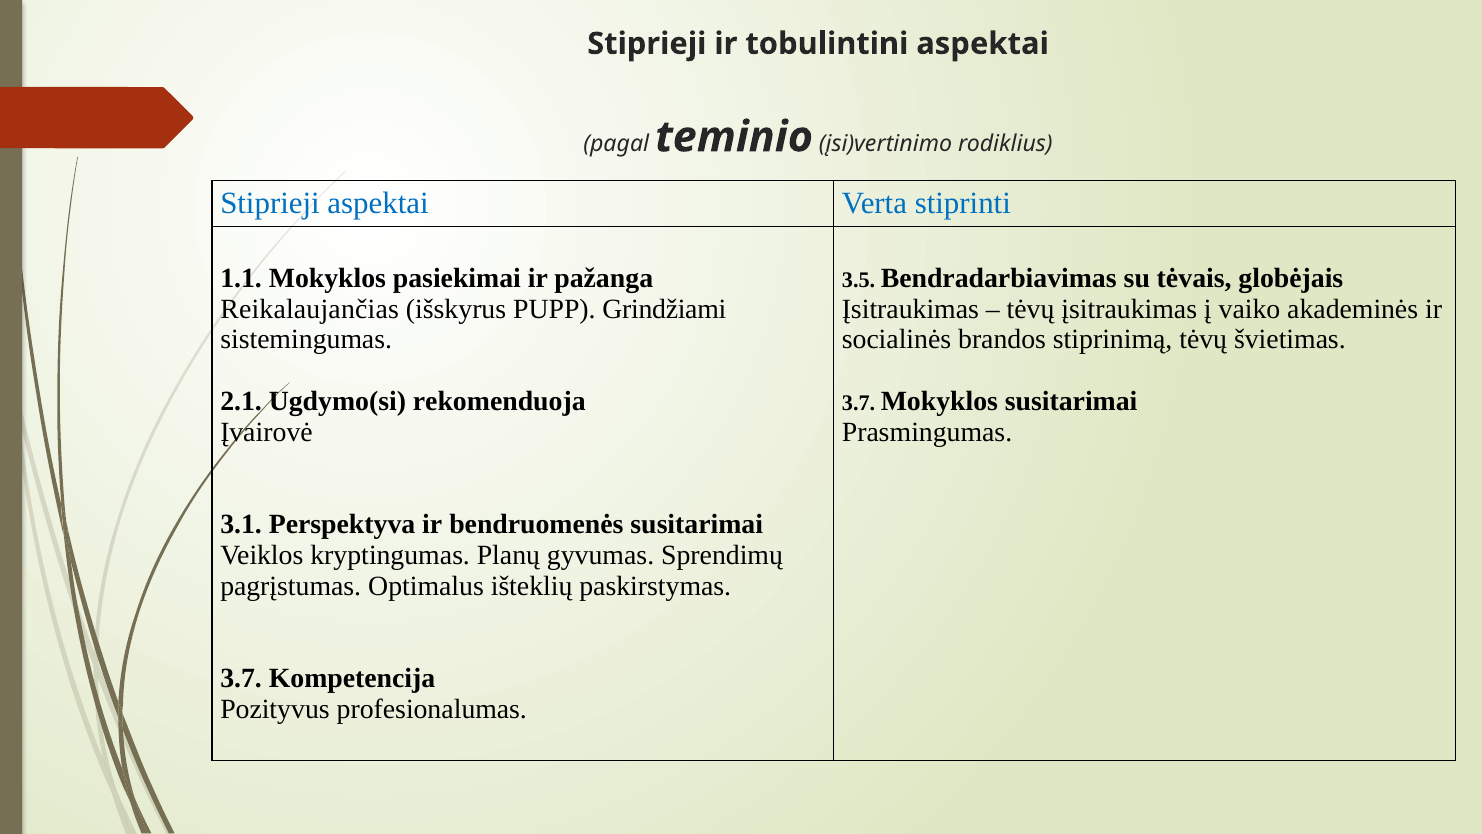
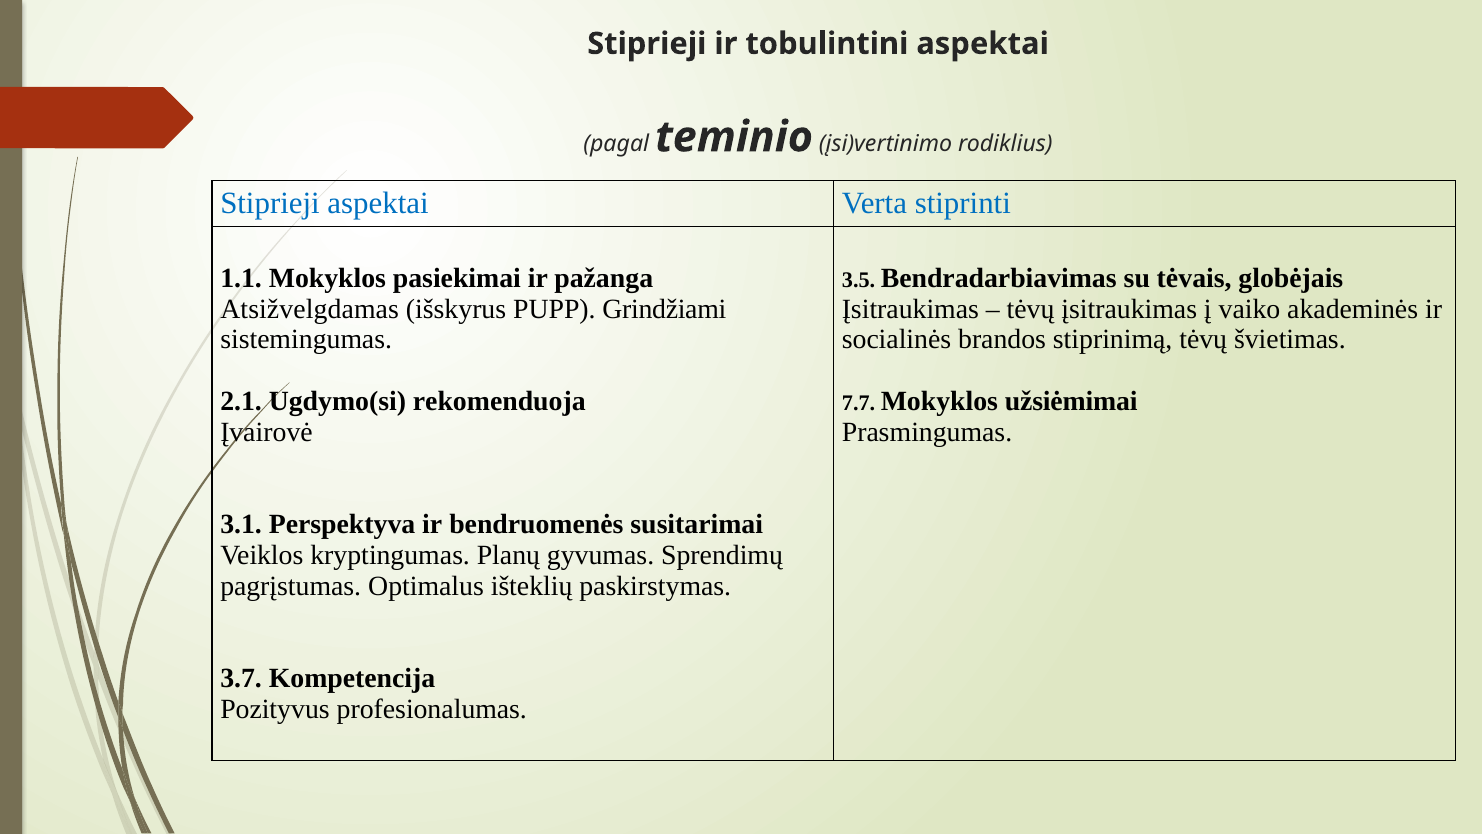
Reikalaujančias: Reikalaujančias -> Atsižvelgdamas (310, 309)
3.7: 3.7 -> 7.7 (859, 403)
Mokyklos susitarimai: susitarimai -> užsiėmimai (1071, 401)
